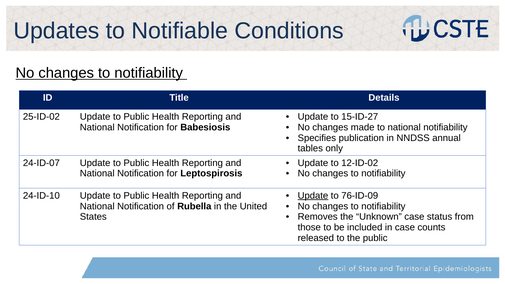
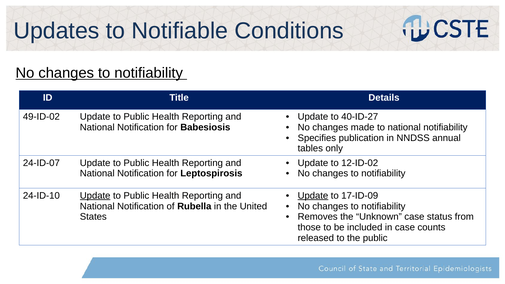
25-ID-02: 25-ID-02 -> 49-ID-02 (41, 117)
15-ID-27: 15-ID-27 -> 40-ID-27 (360, 117)
Update underline: none -> present (95, 196)
76-ID-09: 76-ID-09 -> 17-ID-09 (360, 196)
